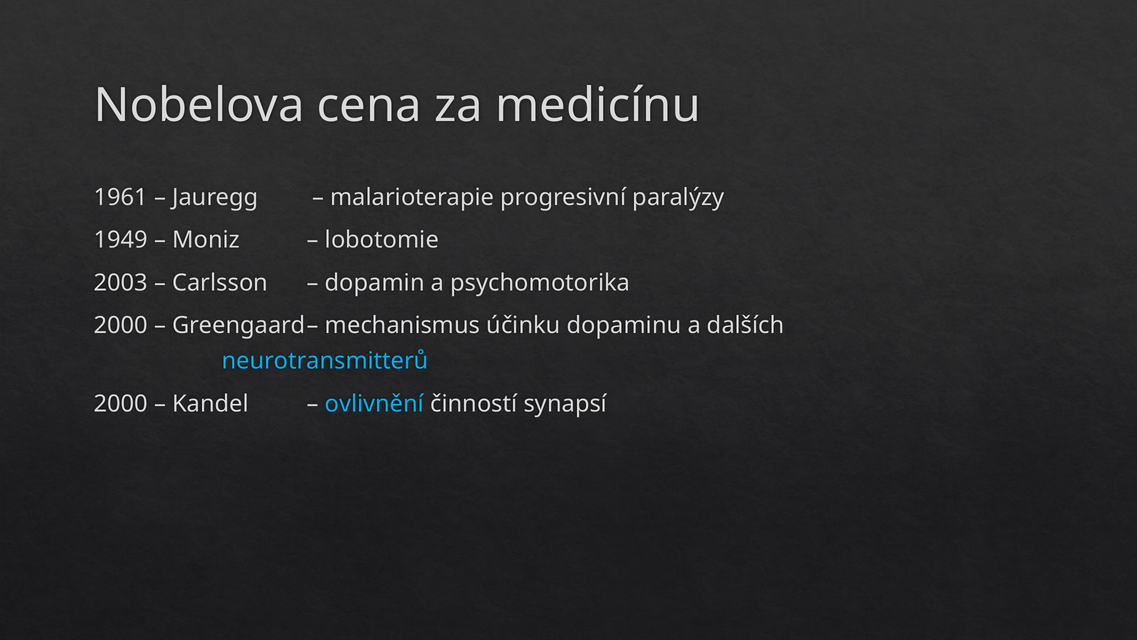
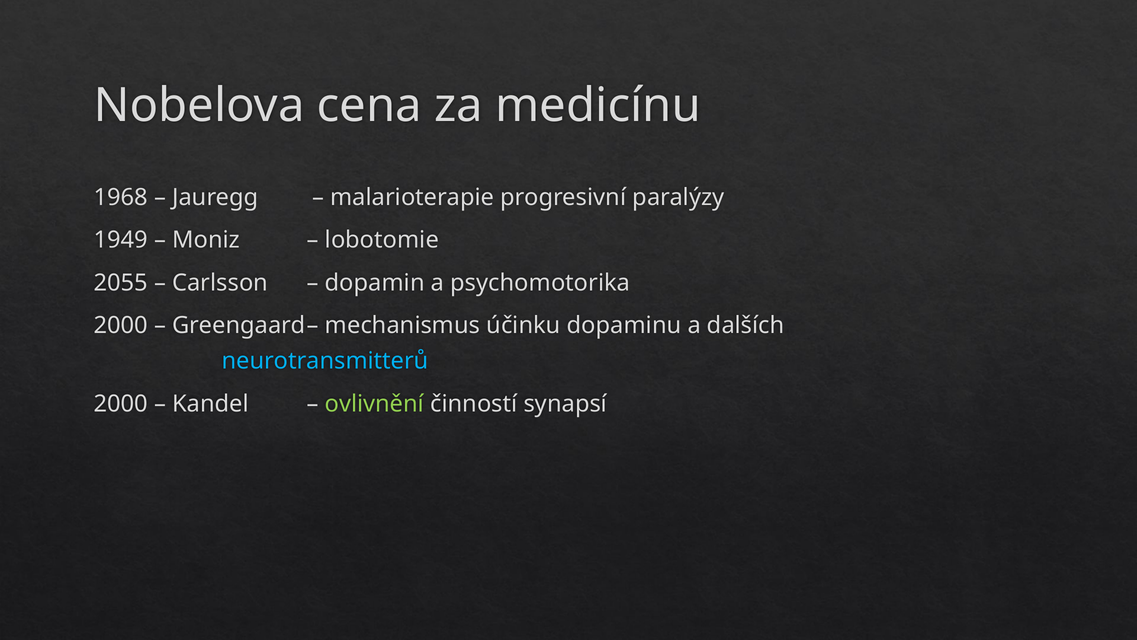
1961: 1961 -> 1968 (121, 197)
2003: 2003 -> 2055 (121, 283)
ovlivnění colour: light blue -> light green (374, 403)
